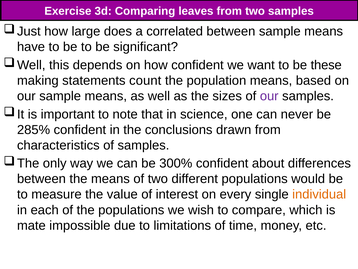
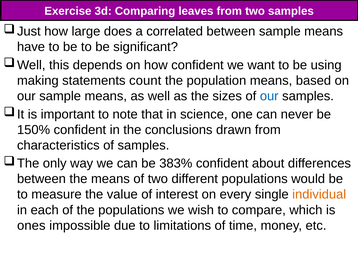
these: these -> using (326, 65)
our colour: purple -> blue (269, 96)
285%: 285% -> 150% (34, 130)
300%: 300% -> 383% (176, 163)
mate: mate -> ones (31, 225)
